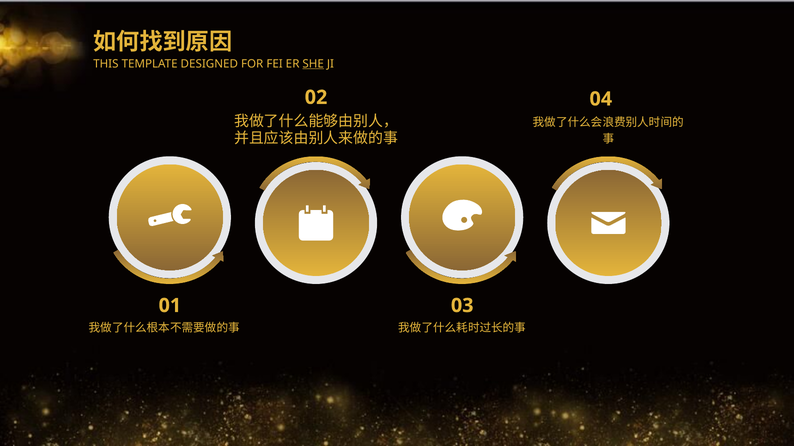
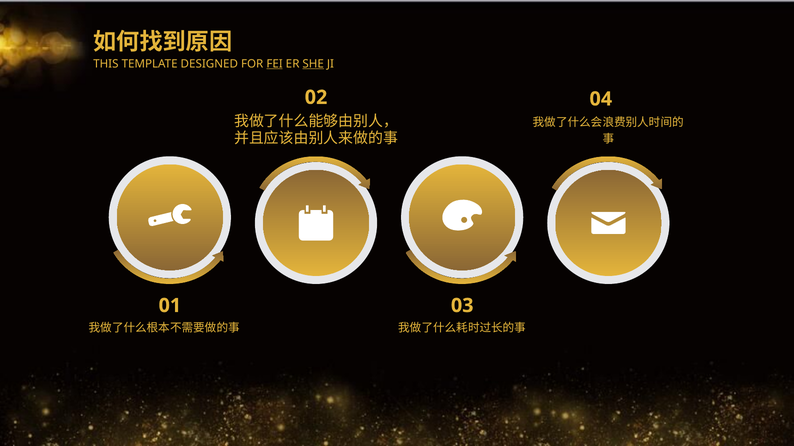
FEI underline: none -> present (275, 64)
